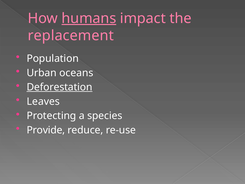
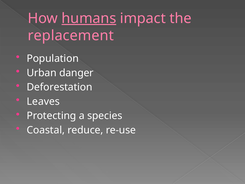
oceans: oceans -> danger (76, 73)
Deforestation underline: present -> none (60, 87)
Provide: Provide -> Coastal (46, 130)
